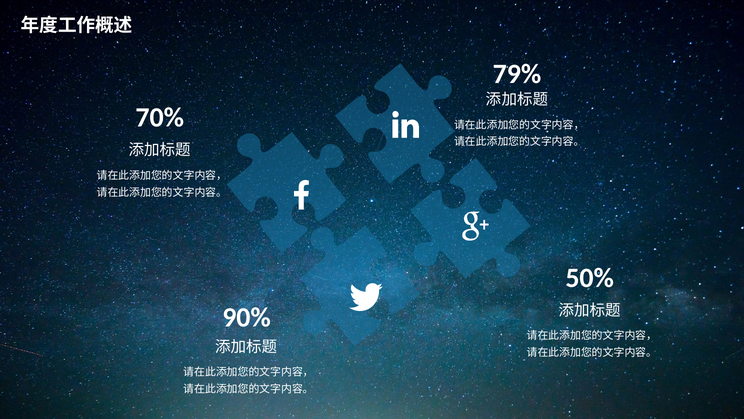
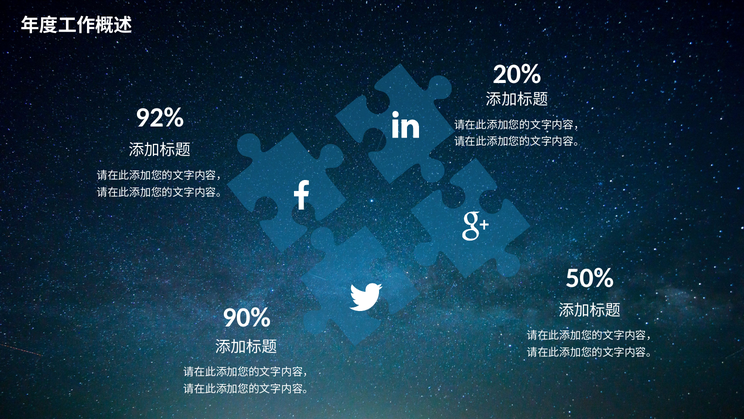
79%: 79% -> 20% (517, 74)
70%: 70% -> 92% (160, 118)
